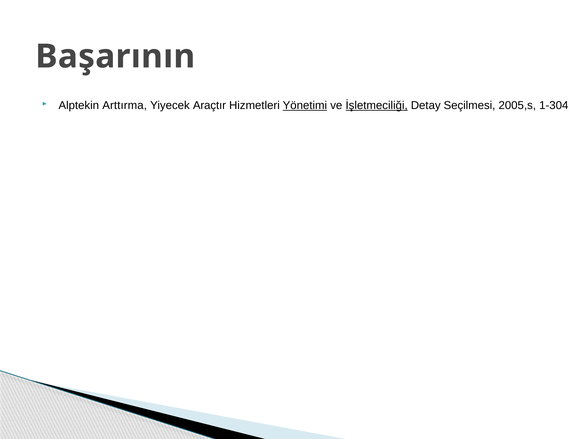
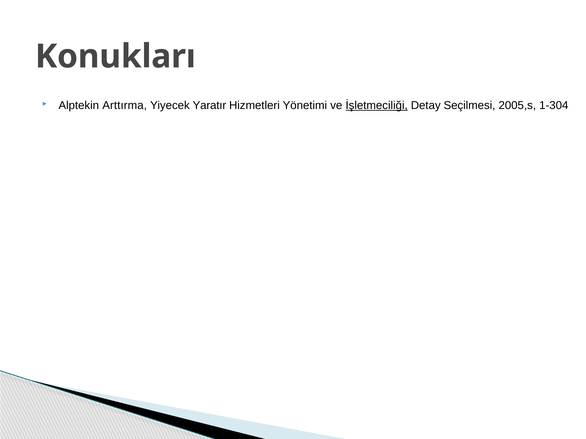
Başarının: Başarının -> Konukları (115, 57)
Araçtır: Araçtır -> Yaratır (209, 105)
Yönetimi underline: present -> none (305, 105)
